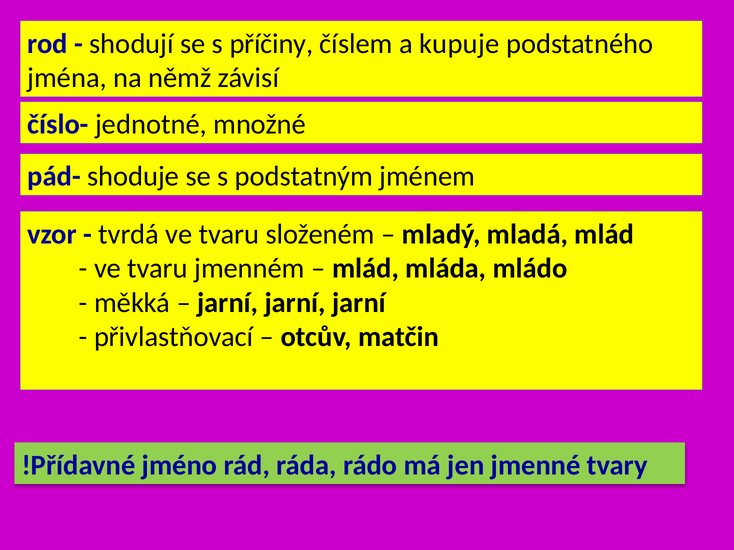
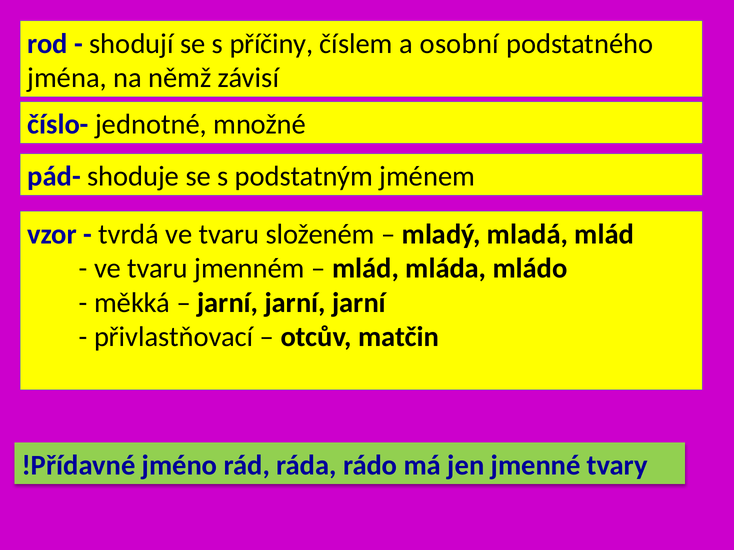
kupuje: kupuje -> osobní (459, 44)
